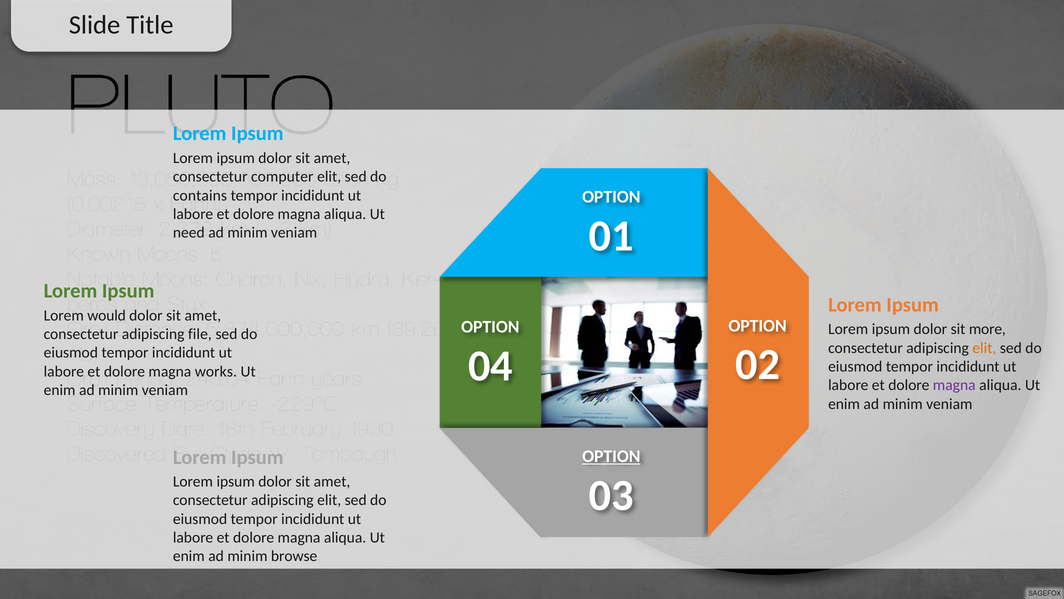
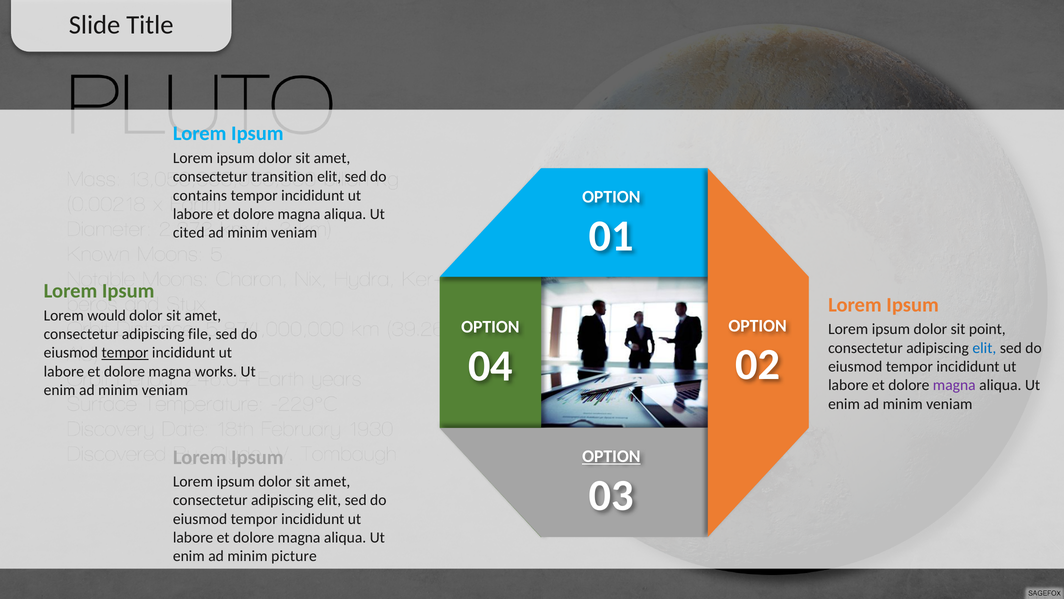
computer: computer -> transition (282, 177)
need: need -> cited (189, 232)
more: more -> point (987, 329)
elit colour: orange -> blue (984, 348)
tempor underline: none -> present (125, 353)
browse: browse -> picture (294, 556)
